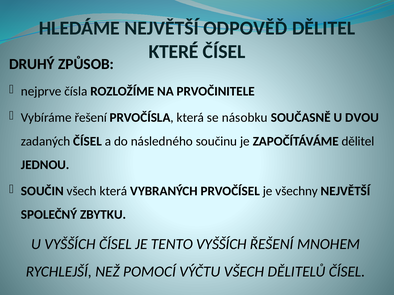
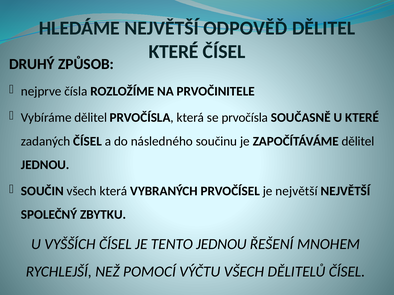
Vybíráme řešení: řešení -> dělitel (91, 118)
se násobku: násobku -> prvočísla (245, 118)
U DVOU: DVOU -> KTERÉ (362, 118)
je všechny: všechny -> největší (297, 191)
TENTO VYŠŠÍCH: VYŠŠÍCH -> JEDNOU (221, 244)
